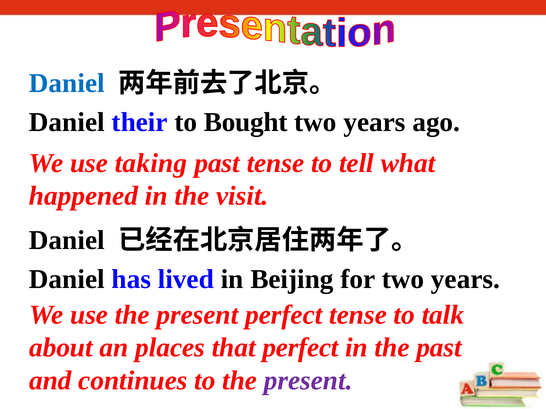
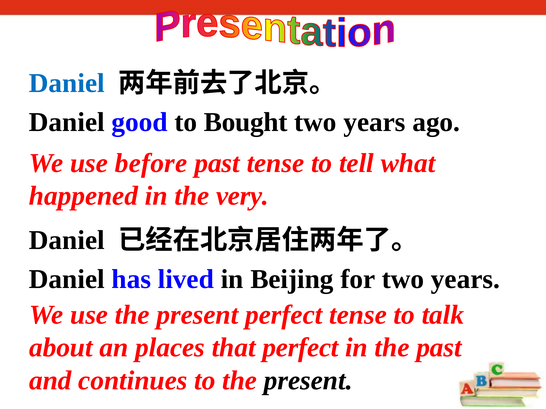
their: their -> good (140, 122)
taking: taking -> before (151, 163)
visit: visit -> very (242, 196)
present colour: purple -> black (308, 381)
